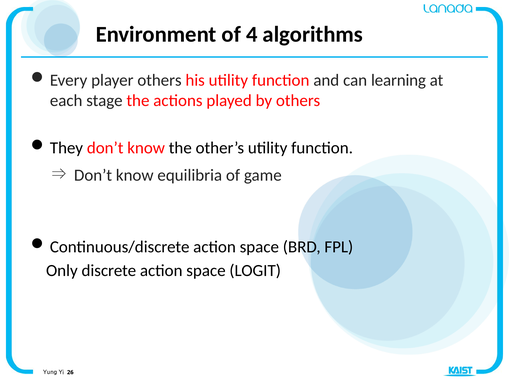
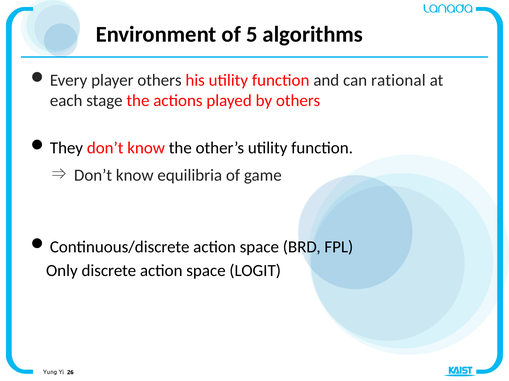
4: 4 -> 5 (252, 34)
learning: learning -> rational (398, 80)
